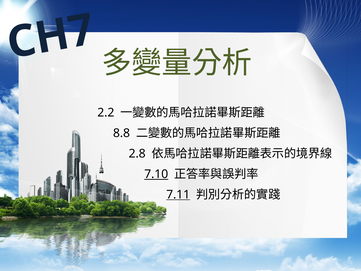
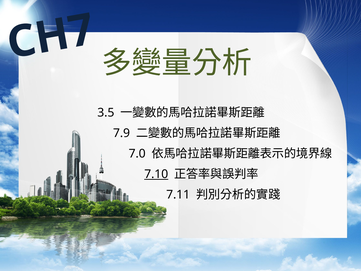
2.2: 2.2 -> 3.5 (106, 113)
8.8: 8.8 -> 7.9 (122, 133)
2.8: 2.8 -> 7.0 (137, 153)
7.11 underline: present -> none (178, 194)
